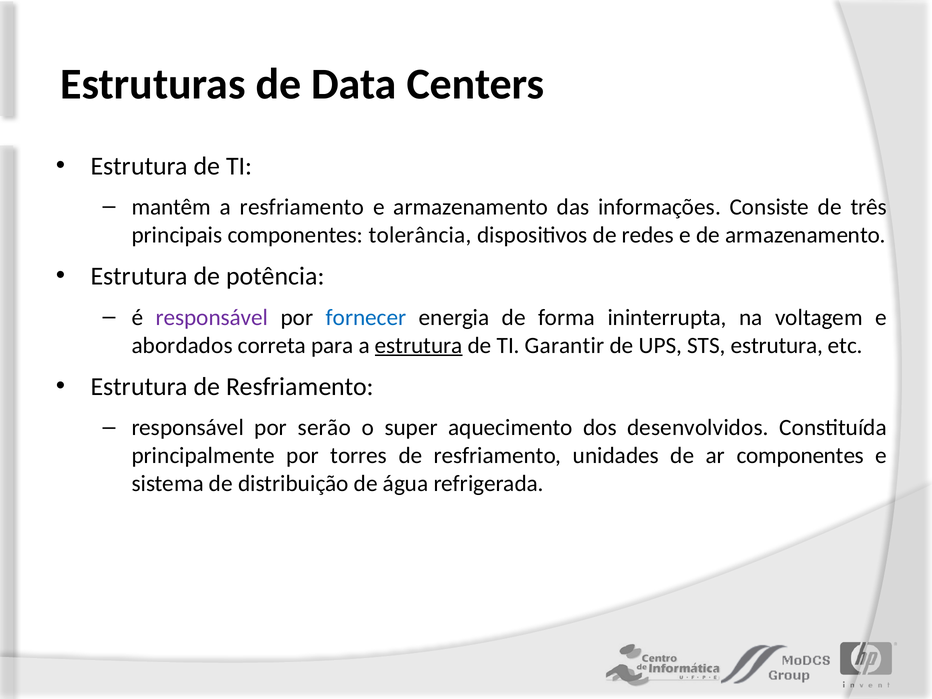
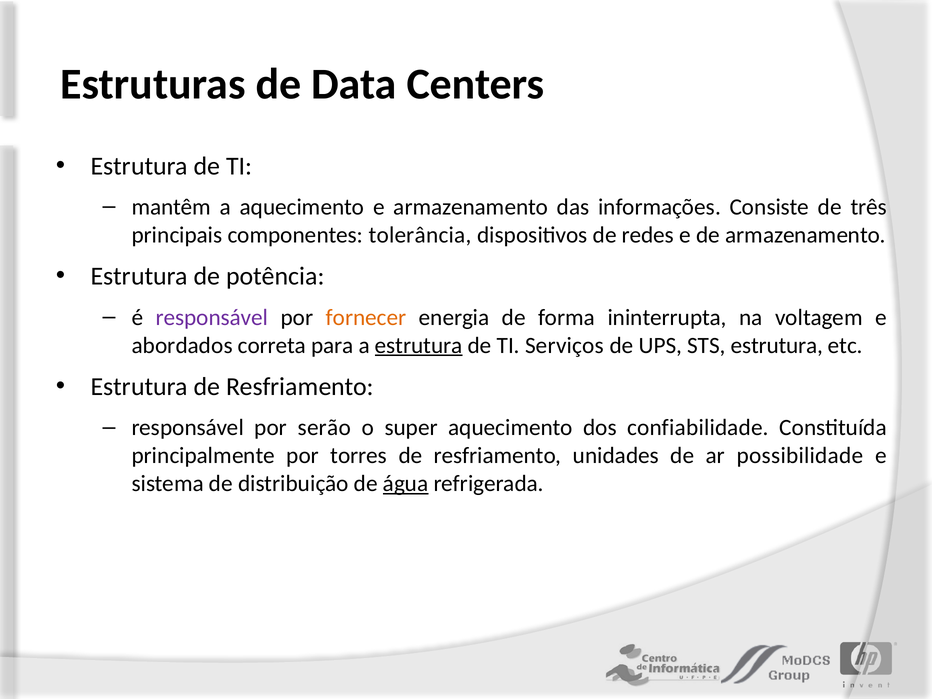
a resfriamento: resfriamento -> aquecimento (302, 207)
fornecer colour: blue -> orange (366, 317)
Garantir: Garantir -> Serviços (565, 345)
desenvolvidos: desenvolvidos -> confiabilidade (698, 428)
ar componentes: componentes -> possibilidade (800, 456)
água underline: none -> present (406, 484)
